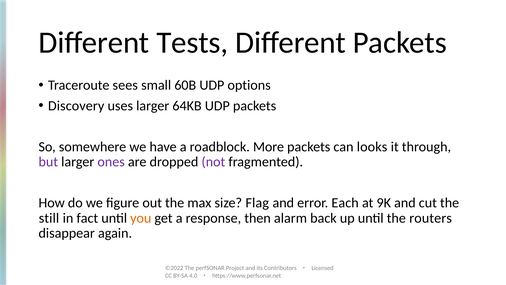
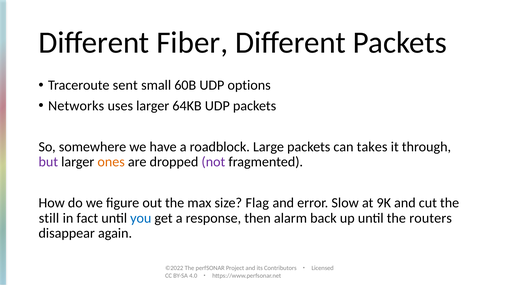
Tests: Tests -> Fiber (192, 42)
sees: sees -> sent (125, 85)
Discovery: Discovery -> Networks (76, 106)
More: More -> Large (269, 147)
looks: looks -> takes (372, 147)
ones colour: purple -> orange (111, 162)
Each: Each -> Slow (345, 203)
you colour: orange -> blue (141, 218)
